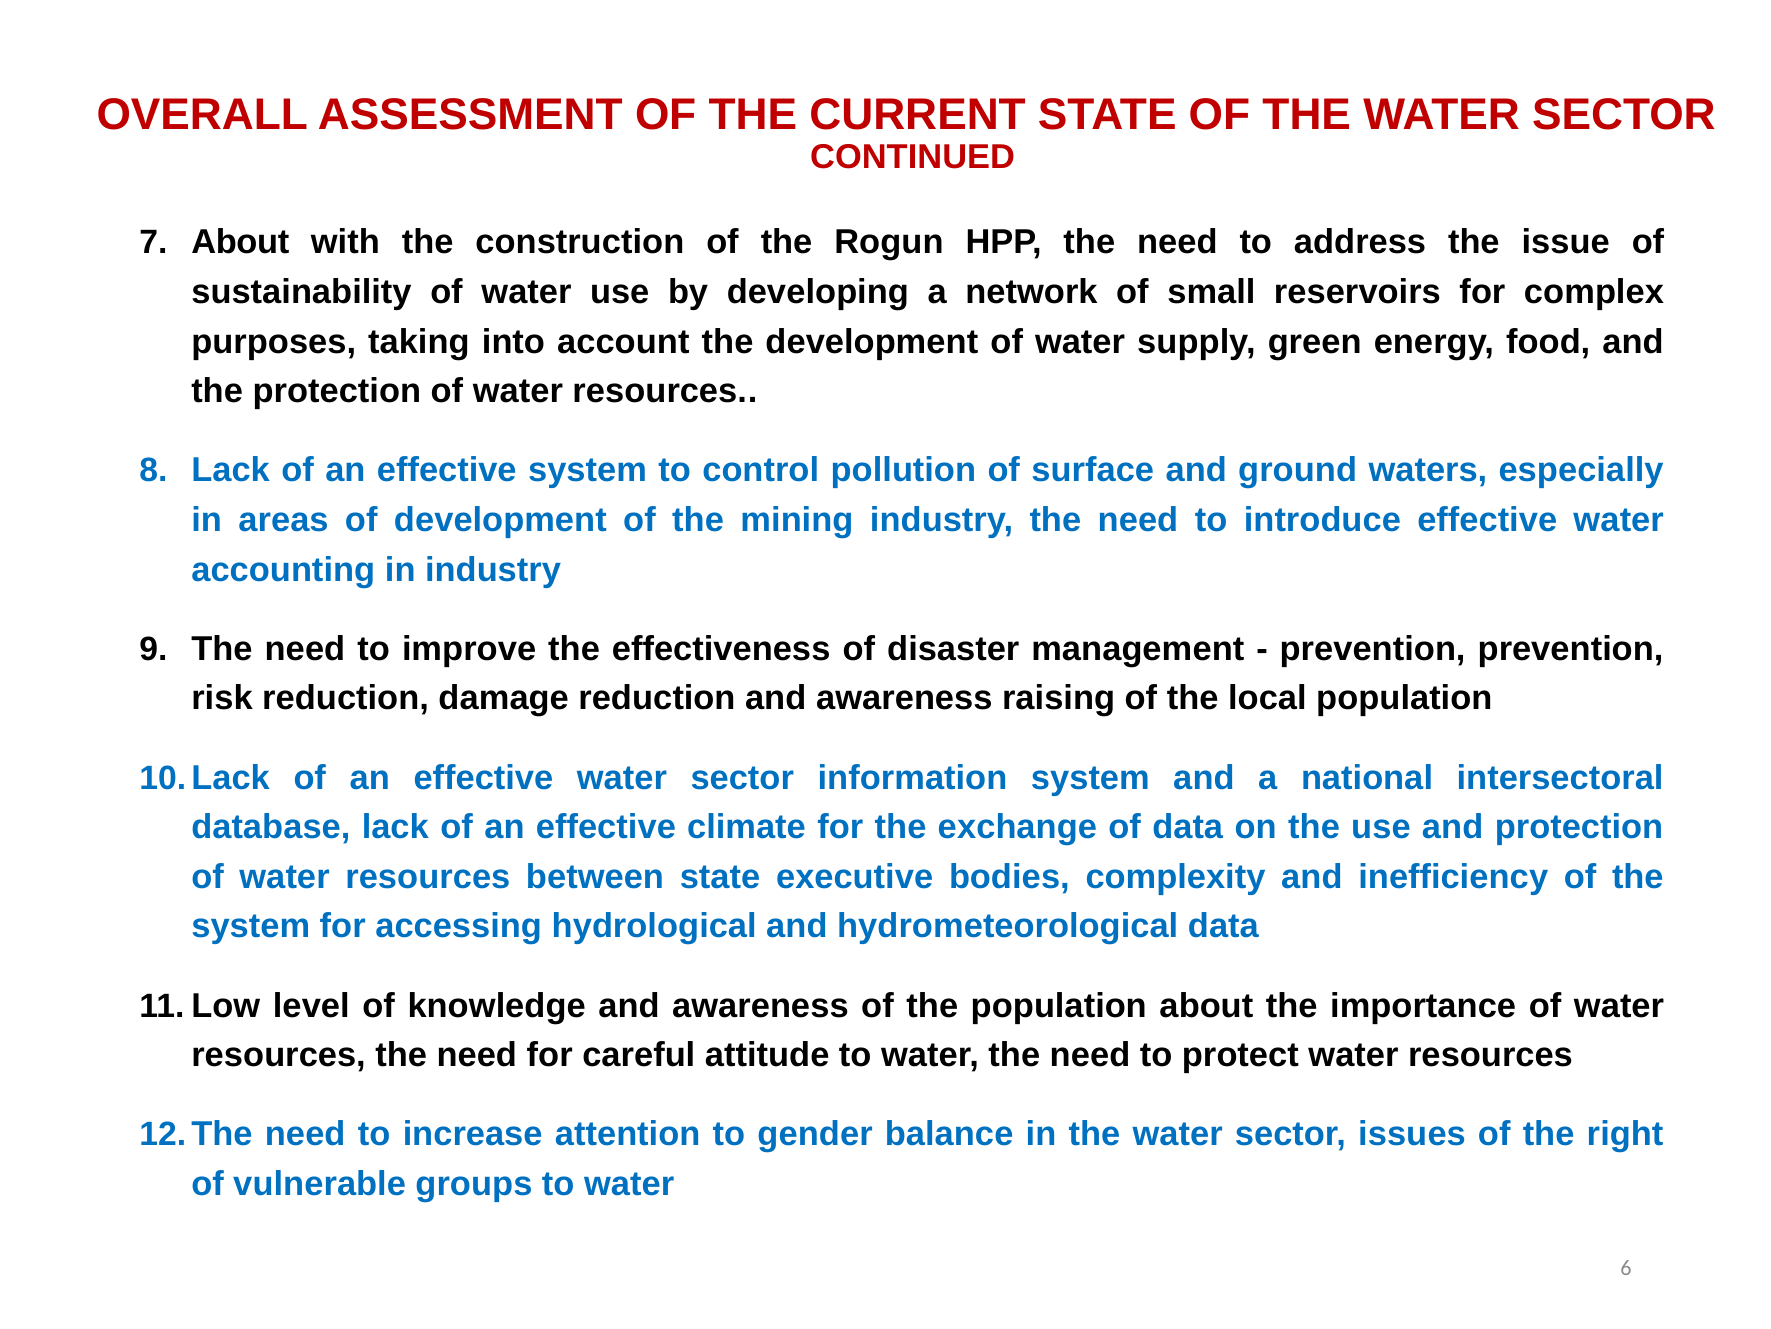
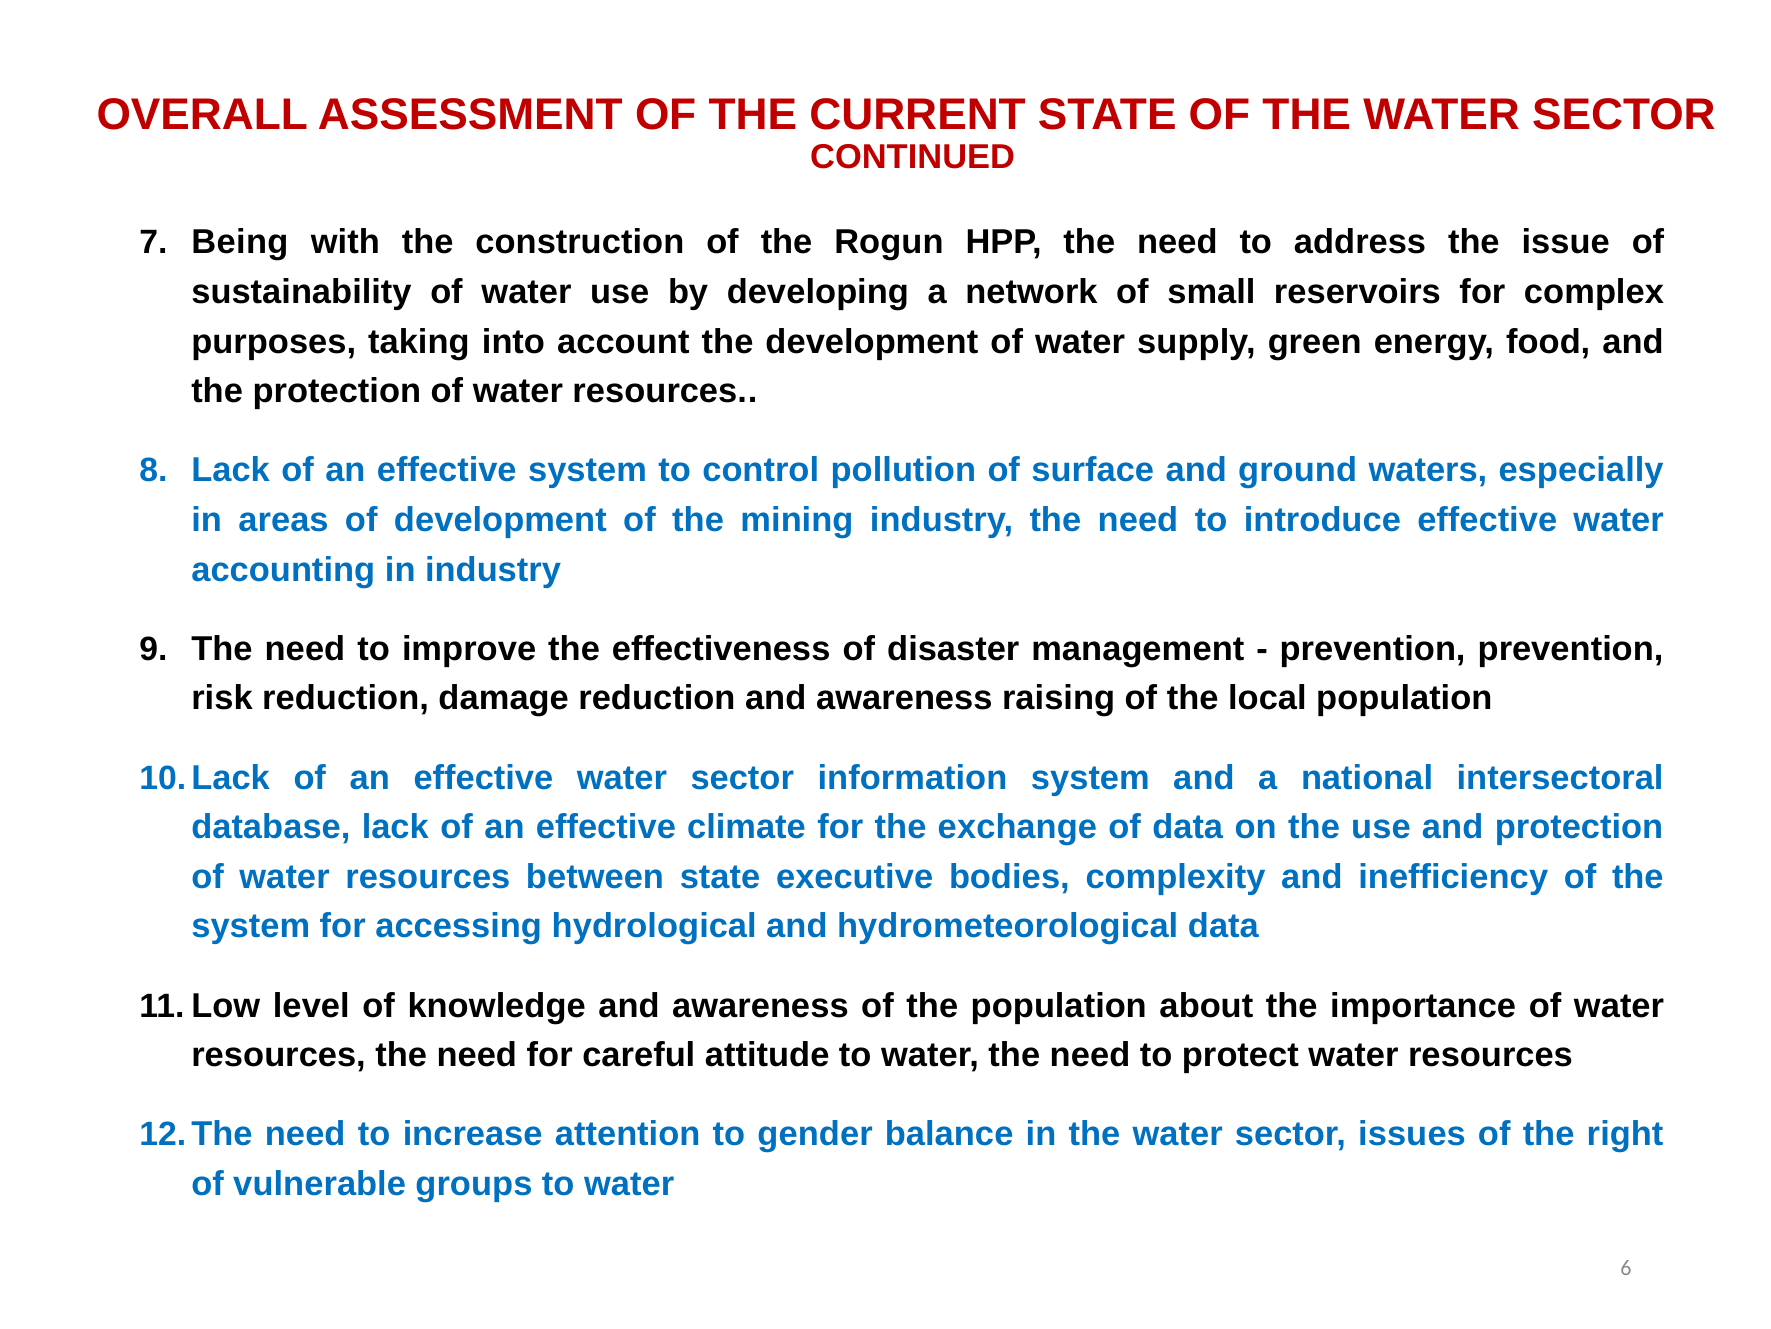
About: About -> Being (240, 242)
